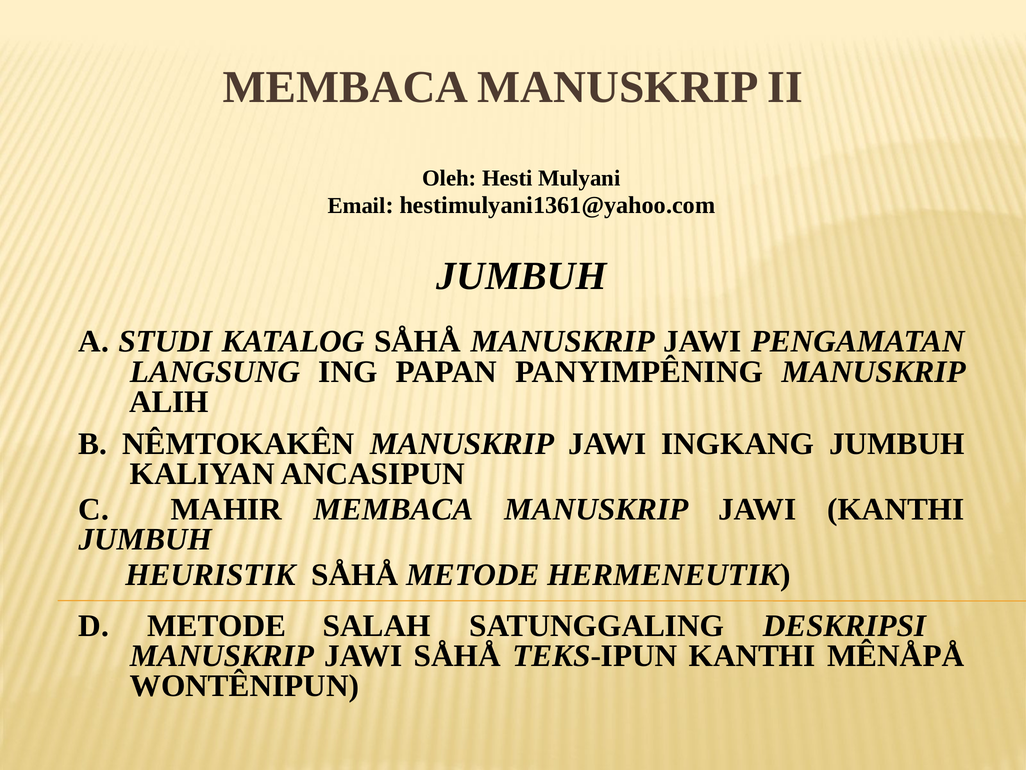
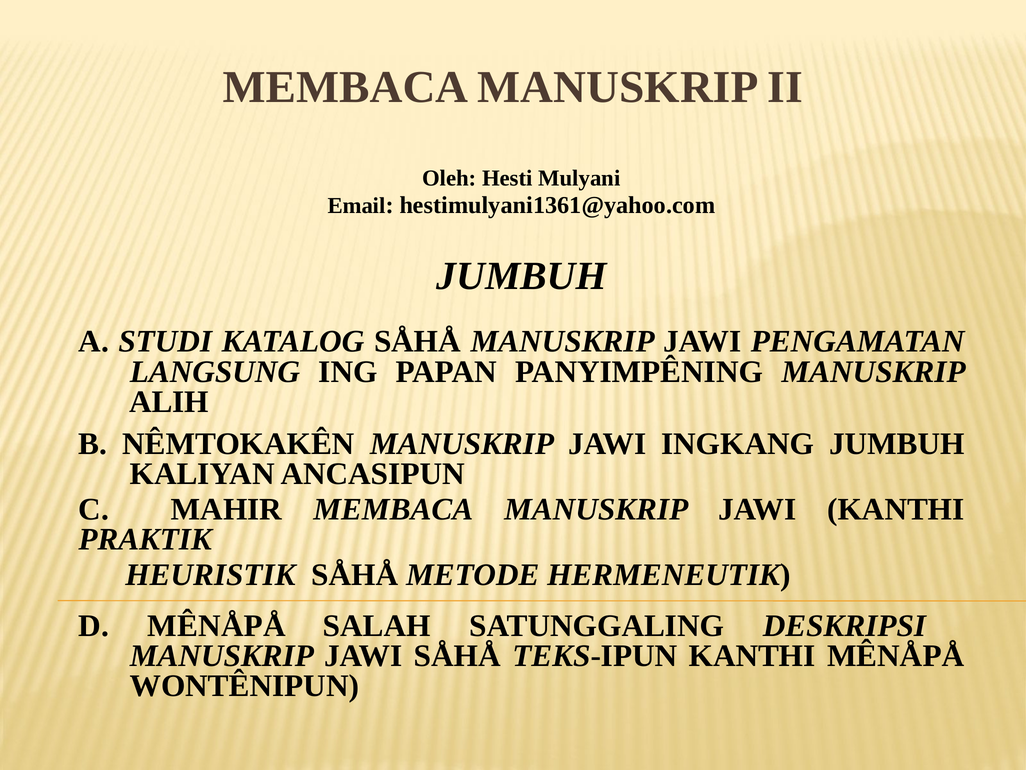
JUMBUH: JUMBUH -> PRAKTIK (145, 539)
D METODE: METODE -> MÊNÅPÅ (217, 625)
